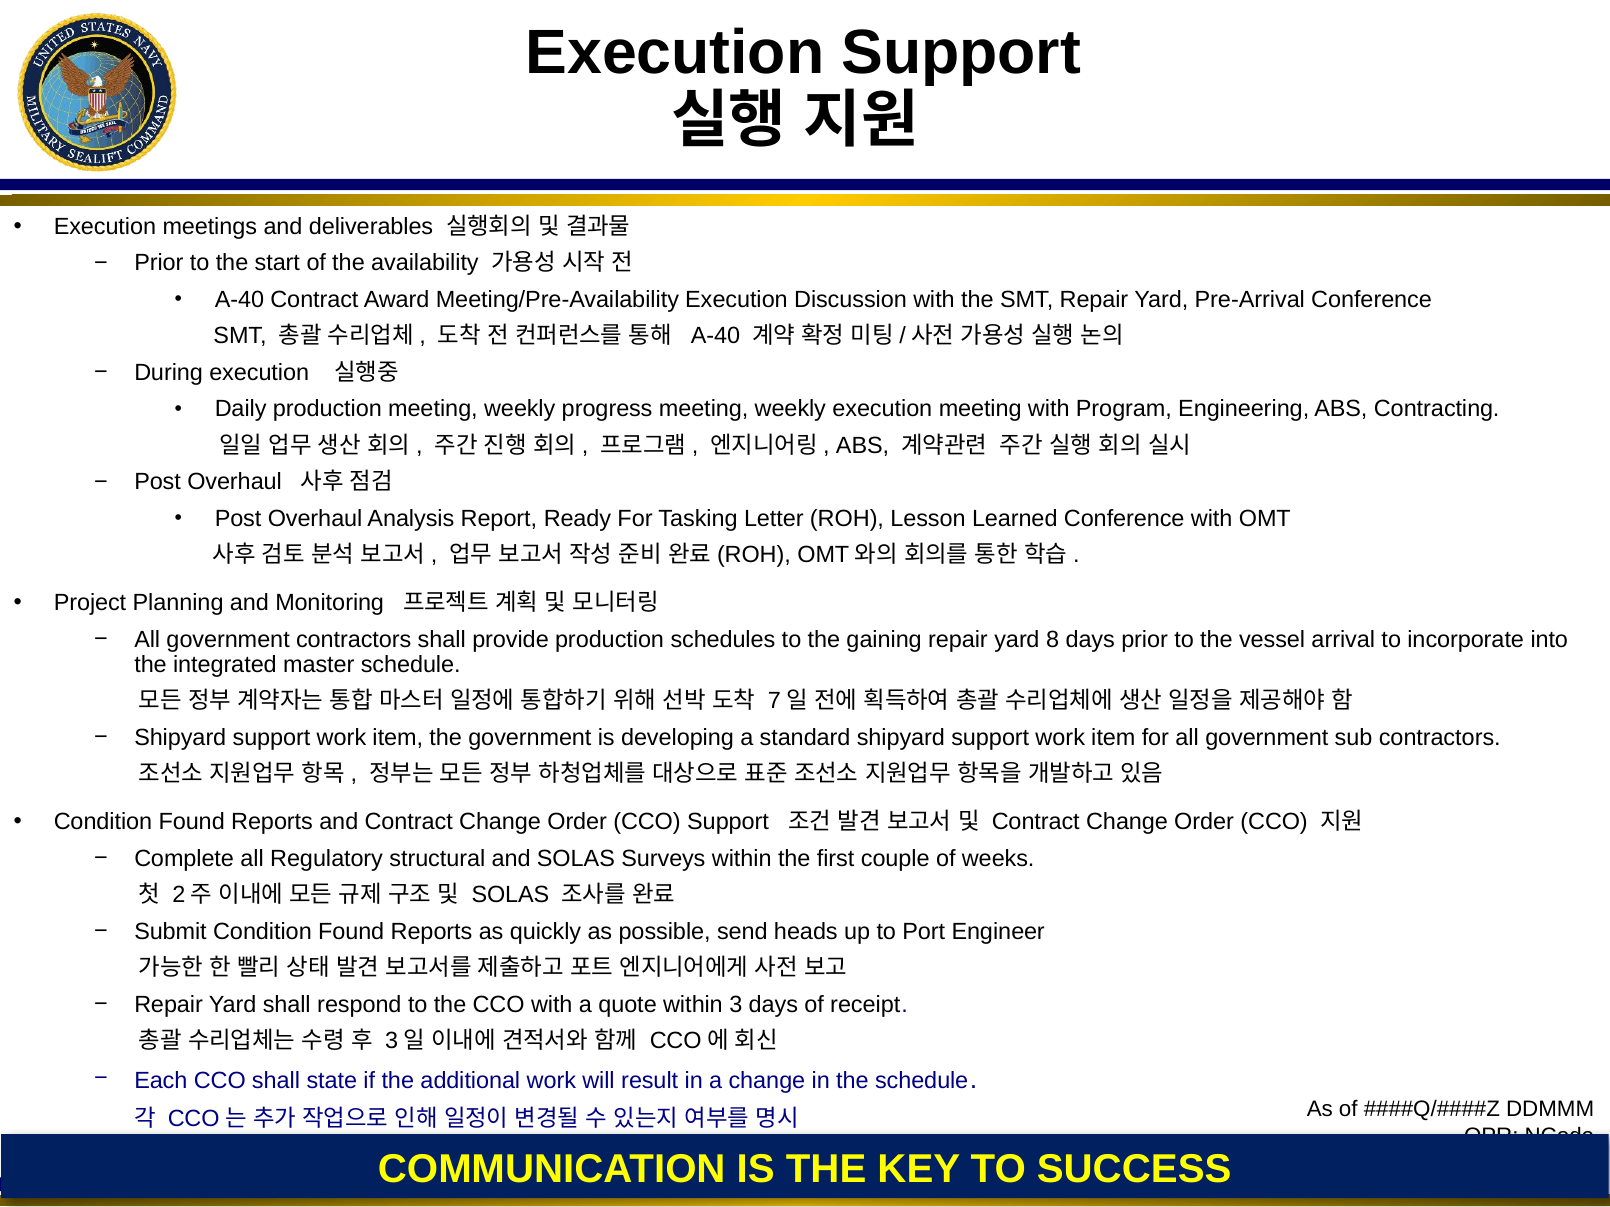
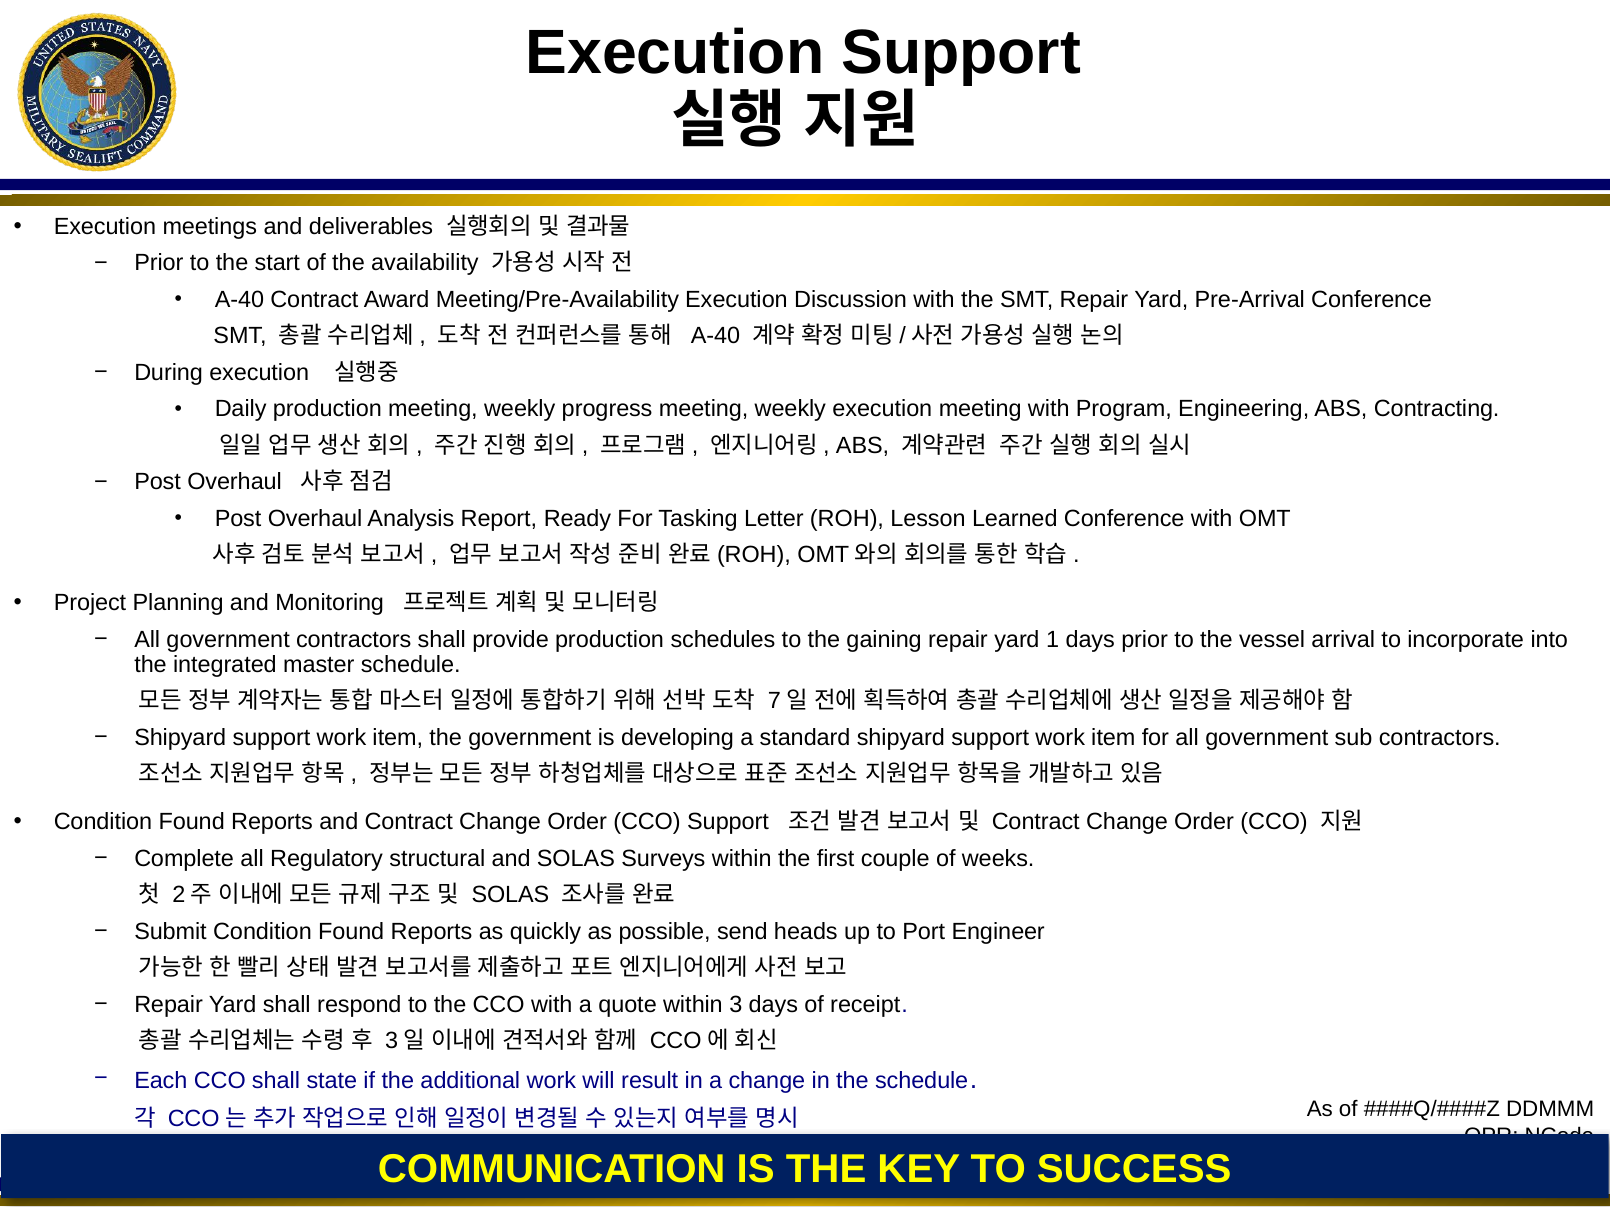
8: 8 -> 1 (1053, 640)
